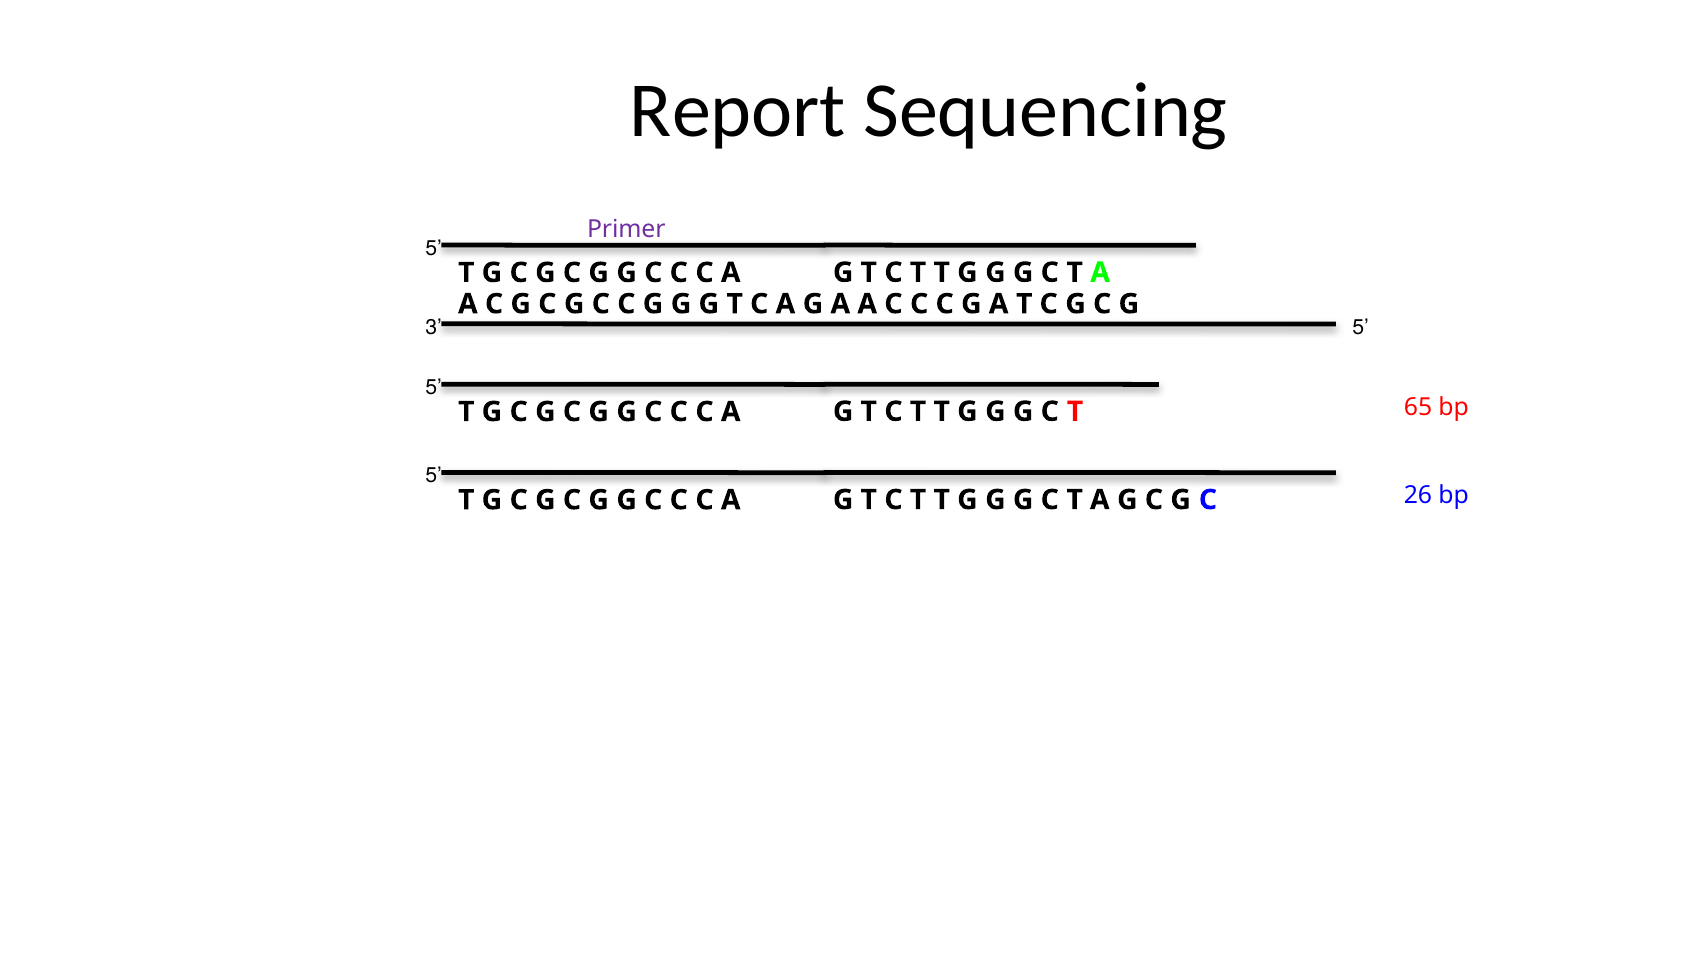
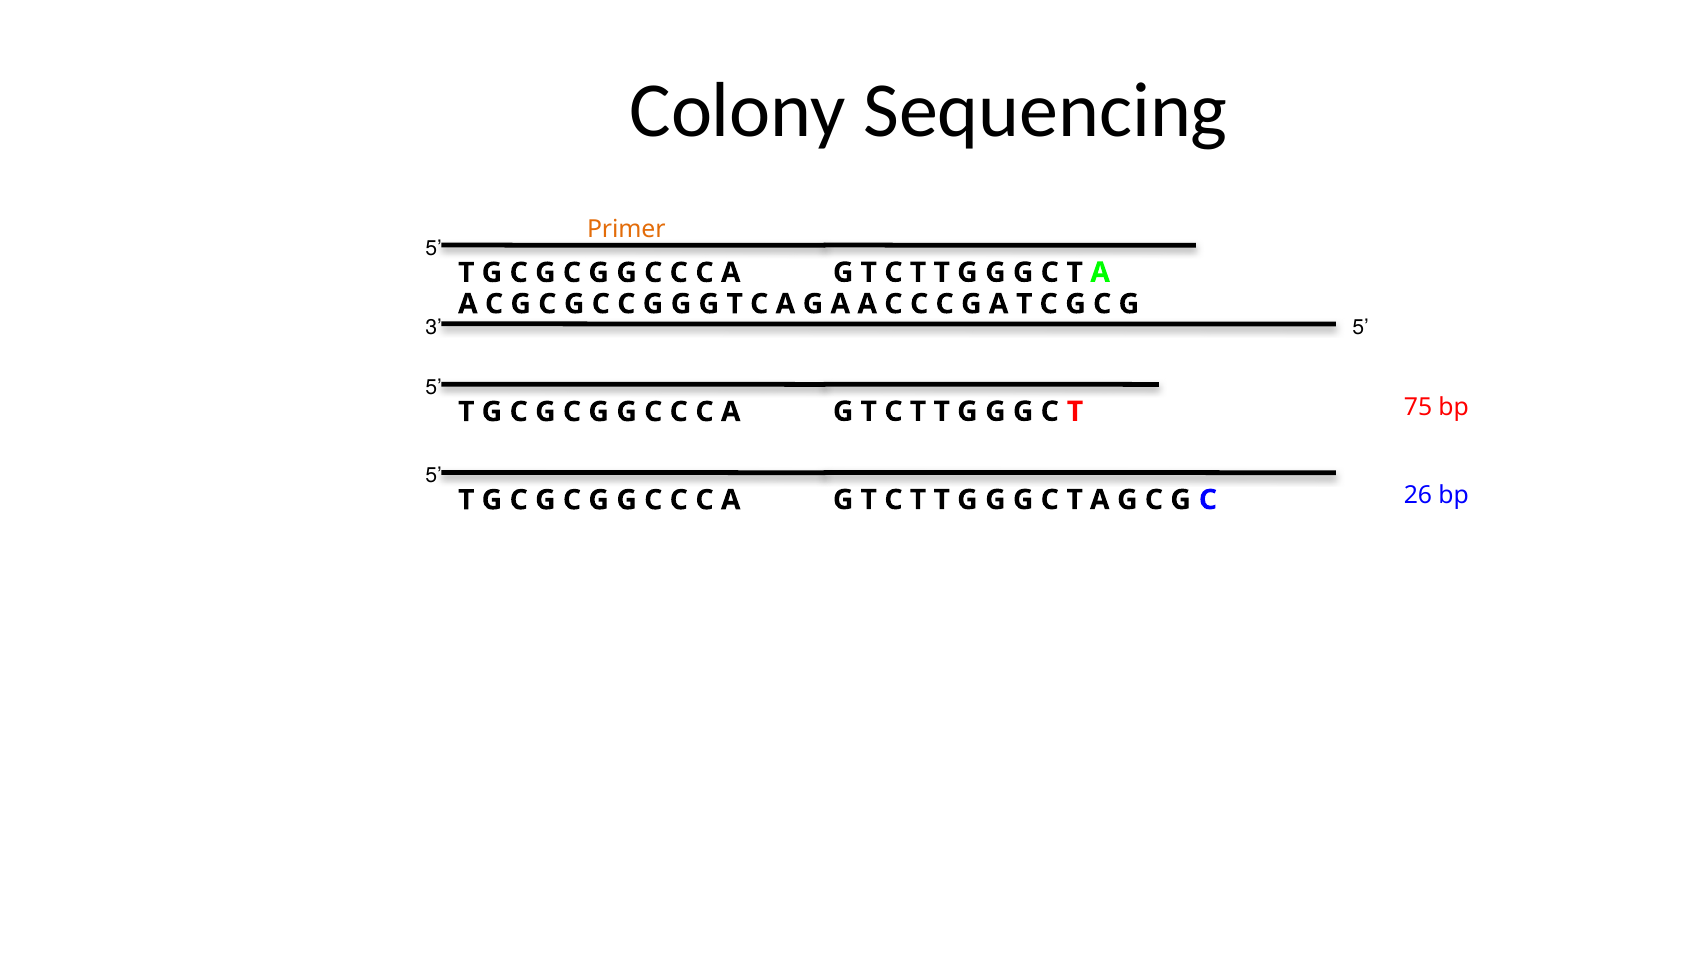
Report: Report -> Colony (738, 111)
Primer colour: purple -> orange (626, 229)
65: 65 -> 75 (1418, 407)
